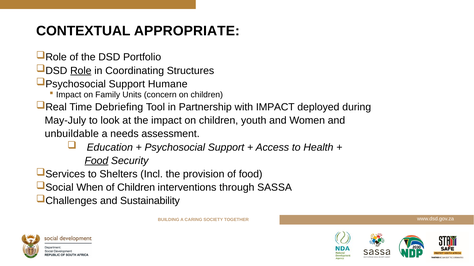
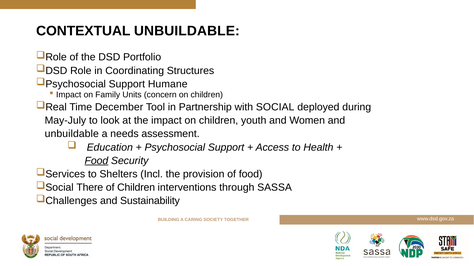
CONTEXTUAL APPROPRIATE: APPROPRIATE -> UNBUILDABLE (187, 31)
Role underline: present -> none (81, 71)
Debriefing: Debriefing -> December (119, 107)
with IMPACT: IMPACT -> SOCIAL (275, 107)
When: When -> There (90, 188)
